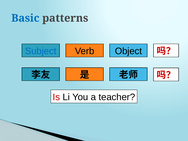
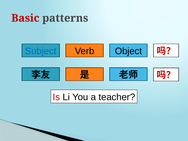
Basic colour: blue -> red (25, 18)
